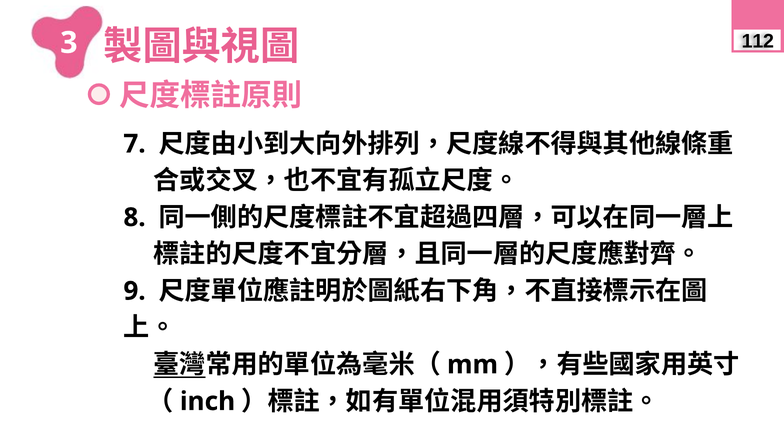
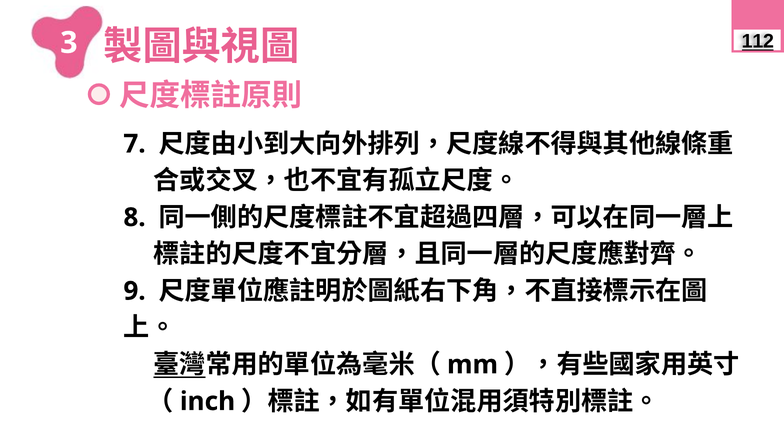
112 underline: none -> present (758, 41)
